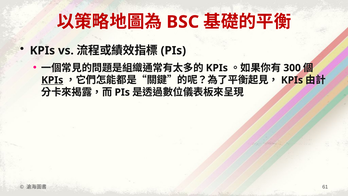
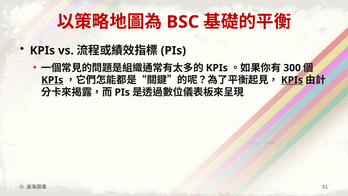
KPIs underline: none -> present (292, 80)
